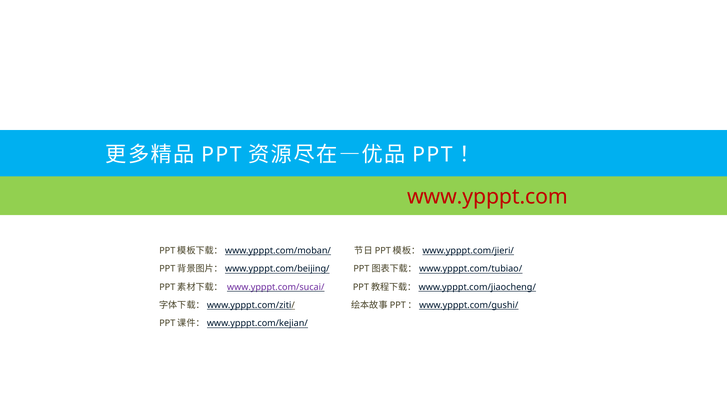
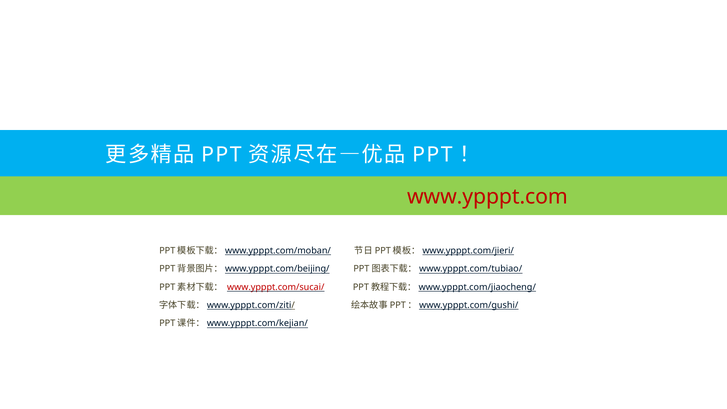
www.ypppt.com/sucai/ colour: purple -> red (276, 287)
